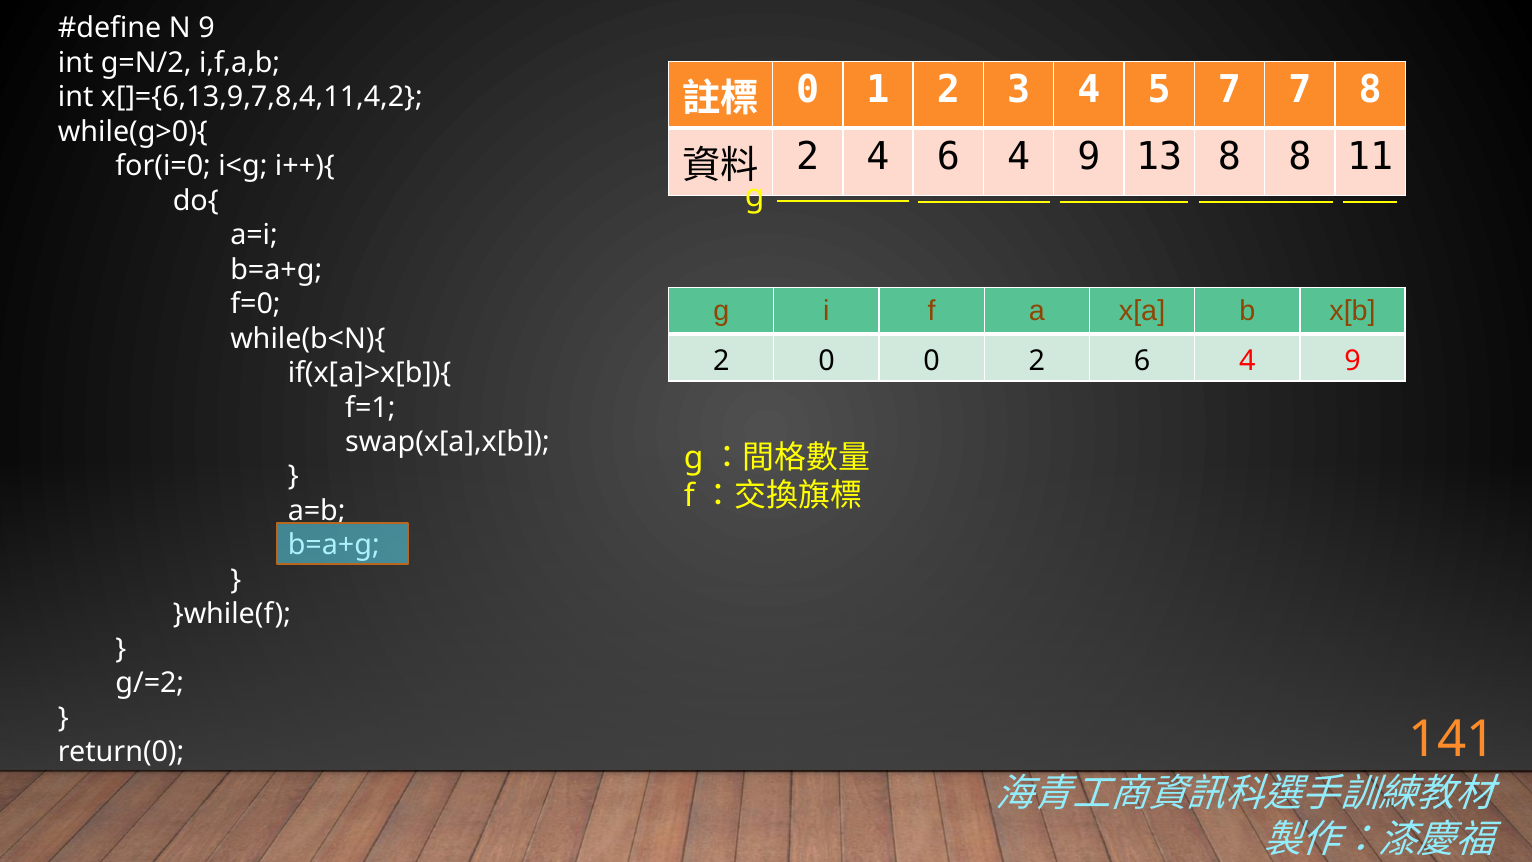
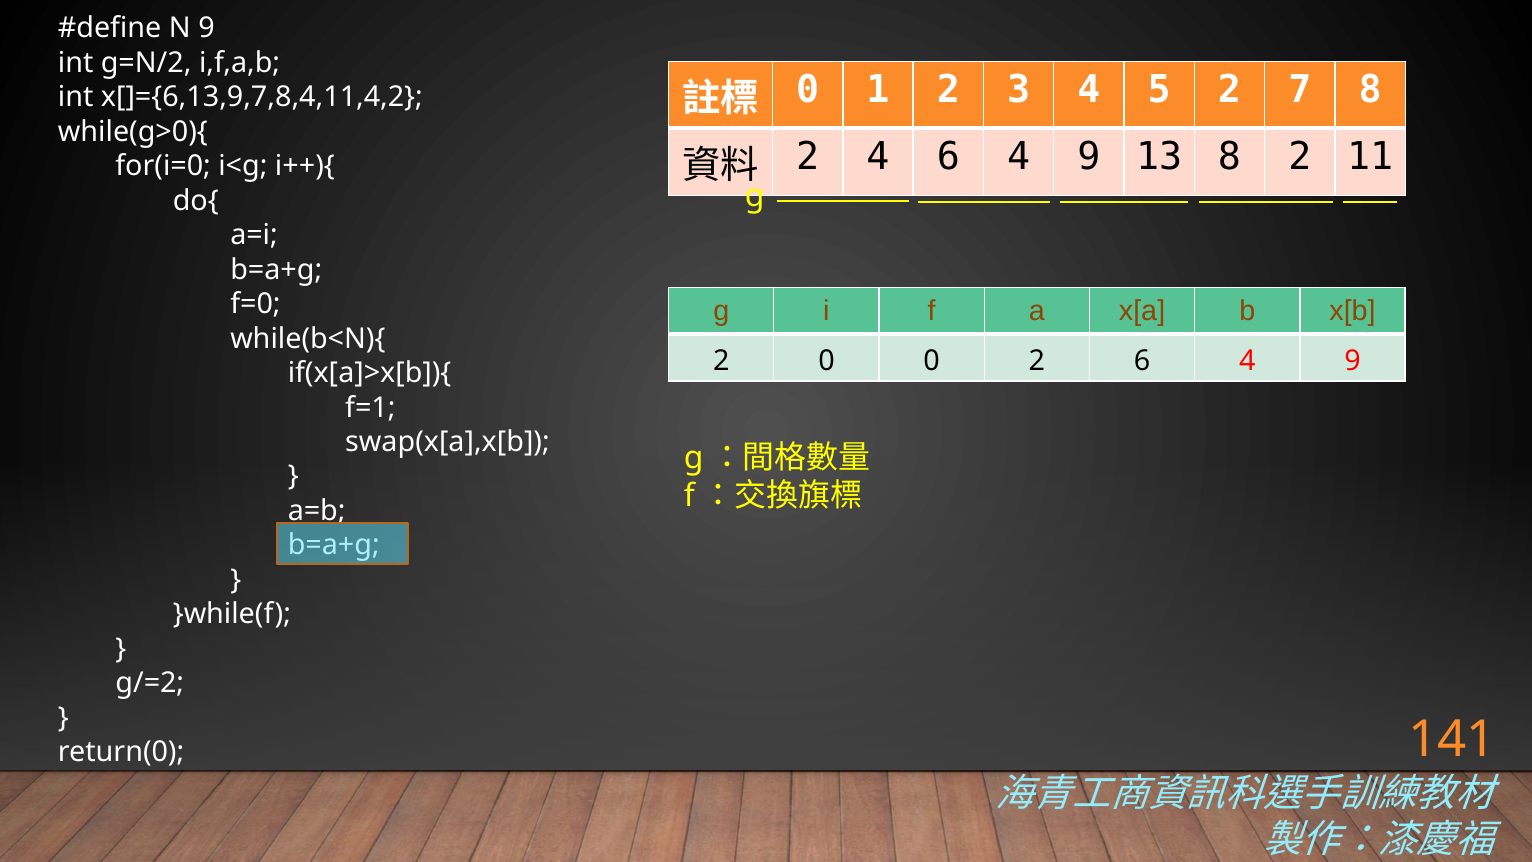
5 7: 7 -> 2 (1230, 90)
8 8: 8 -> 2 (1300, 157)
